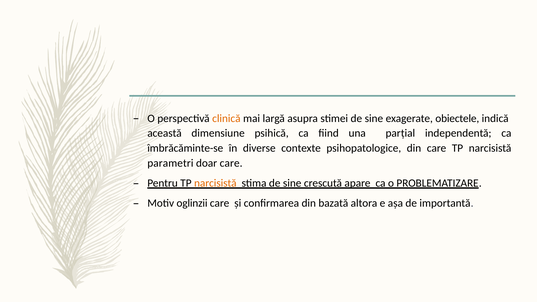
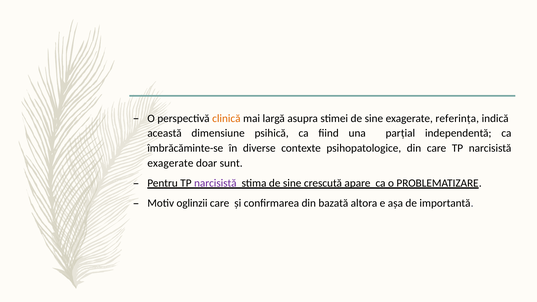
obiectele: obiectele -> referinţa (457, 118)
parametri: parametri -> exagerate (170, 163)
doar care: care -> sunt (231, 163)
narcisistă colour: orange -> purple (215, 183)
